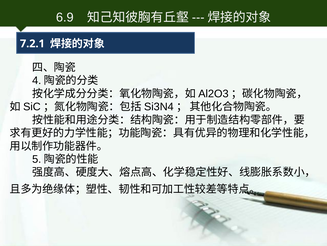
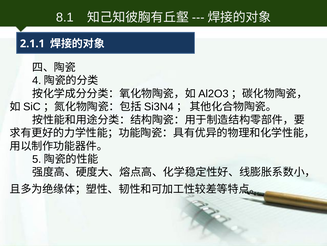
6.9: 6.9 -> 8.1 (65, 17)
7.2.1: 7.2.1 -> 2.1.1 (32, 44)
